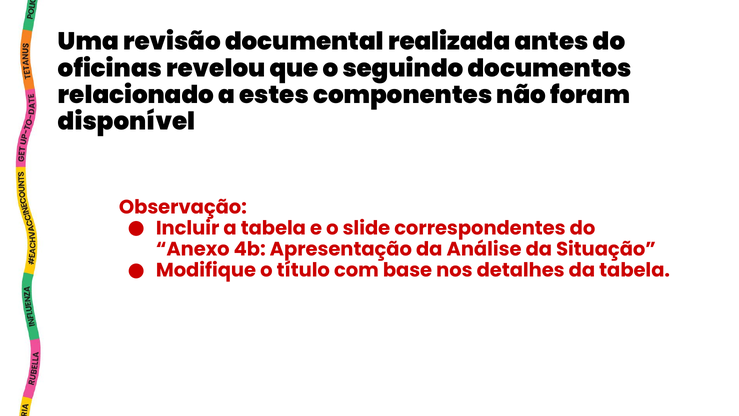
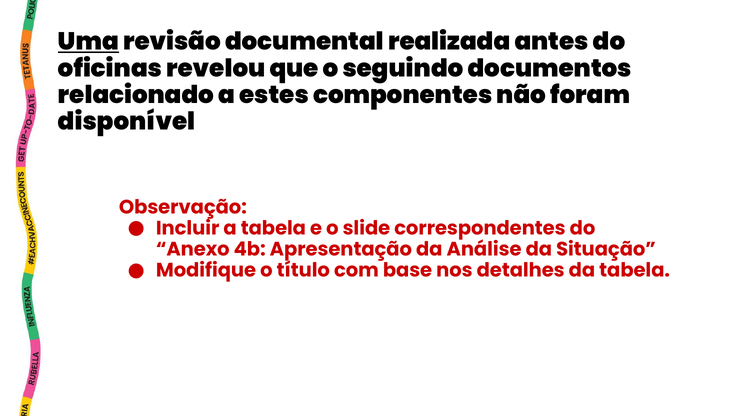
Uma underline: none -> present (88, 42)
